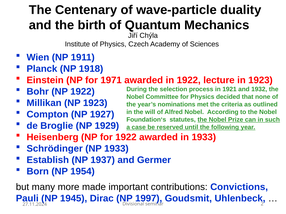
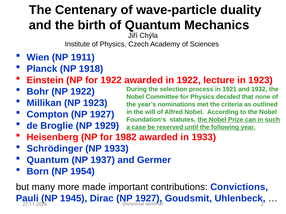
for 1971: 1971 -> 1922 (111, 80)
for 1922: 1922 -> 1982 (126, 138)
Establish: Establish -> Quantum (48, 160)
Dirac NP 1997: 1997 -> 1927 (149, 199)
